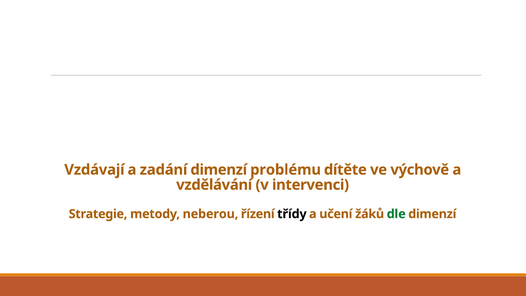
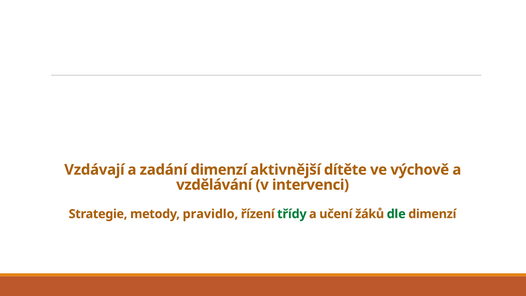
problému: problému -> aktivnější (286, 170)
neberou: neberou -> pravidlo (210, 214)
třídy colour: black -> green (292, 214)
